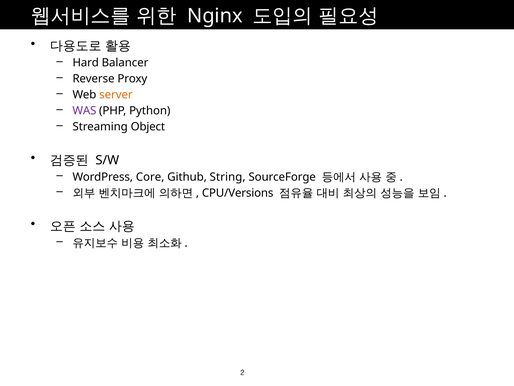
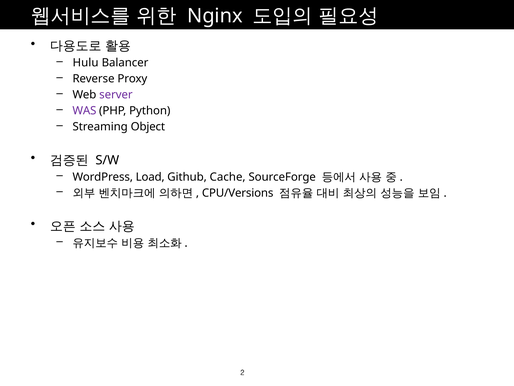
Hard: Hard -> Hulu (86, 63)
server colour: orange -> purple (116, 95)
Core: Core -> Load (150, 177)
String: String -> Cache (228, 177)
